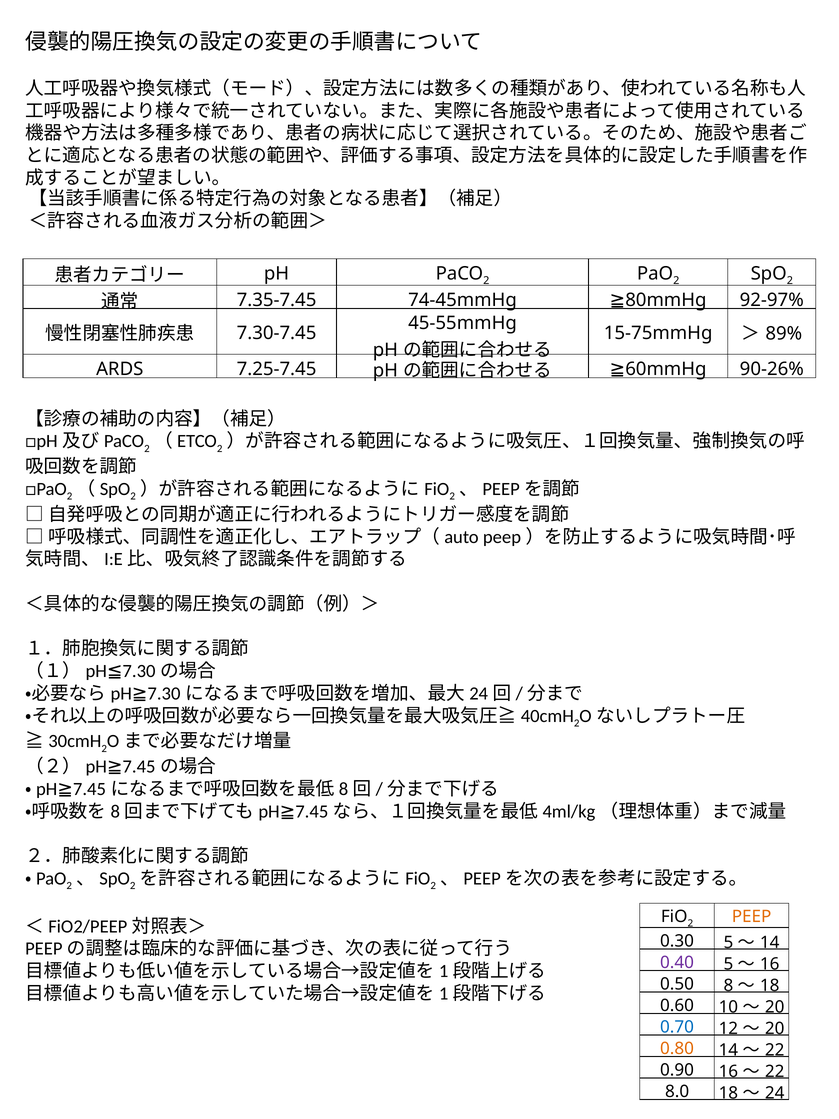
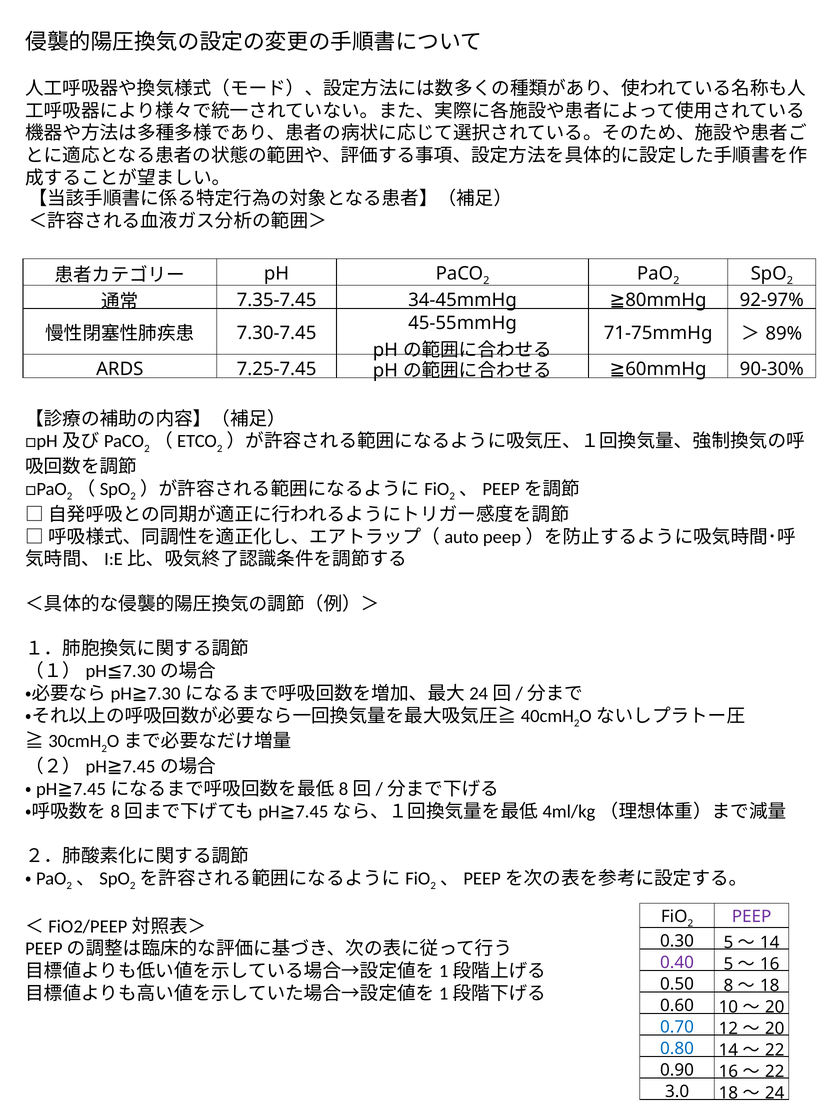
74-45mmHg: 74-45mmHg -> 34-45mmHg (463, 300)
15-75mmHg: 15-75mmHg -> 71-75mmHg (658, 333)
90-26%: 90-26% -> 90-30% (772, 369)
PEEP colour: orange -> purple (752, 917)
0.80 colour: orange -> blue (677, 1048)
8.0: 8.0 -> 3.0 (677, 1091)
